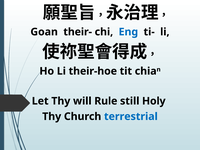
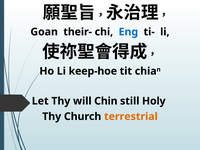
their-hoe: their-hoe -> keep-hoe (93, 71)
Rule: Rule -> Chin (106, 101)
terrestrial colour: blue -> orange (131, 116)
